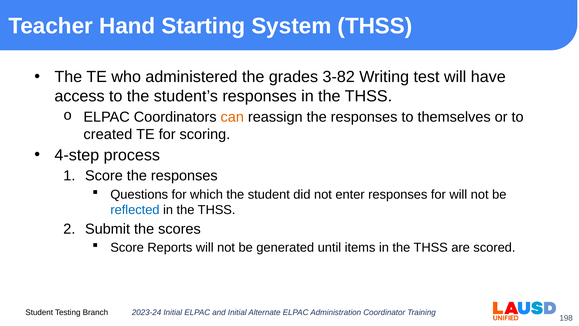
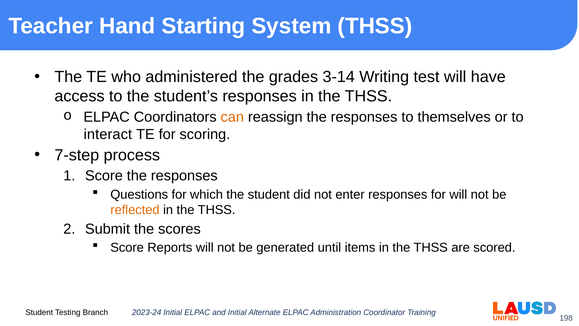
3-82: 3-82 -> 3-14 (339, 77)
created: created -> interact (108, 134)
4-step: 4-step -> 7-step (77, 155)
reflected colour: blue -> orange (135, 210)
